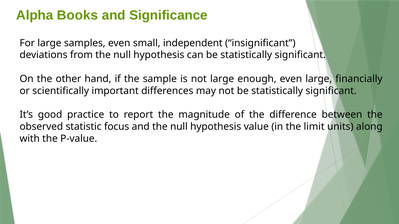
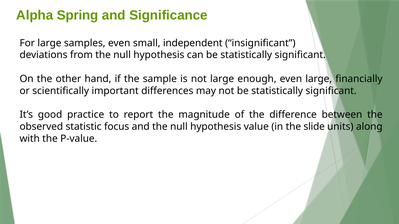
Books: Books -> Spring (78, 15)
limit: limit -> slide (314, 127)
